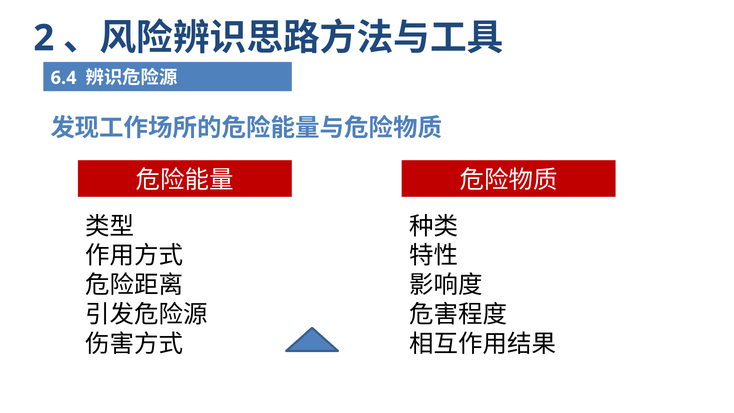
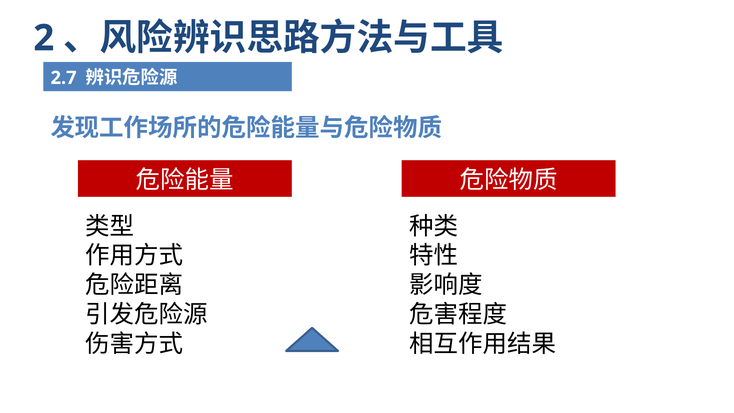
6.4: 6.4 -> 2.7 (64, 78)
